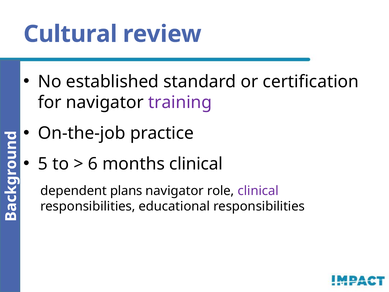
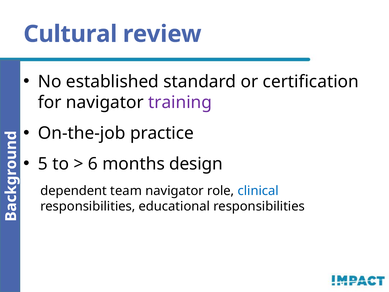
months clinical: clinical -> design (196, 164)
plans: plans -> team (126, 191)
clinical colour: purple -> blue (258, 191)
